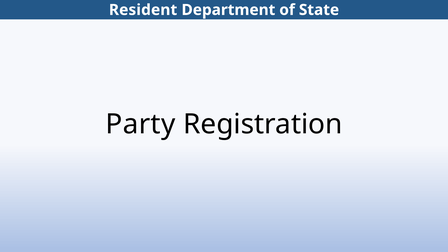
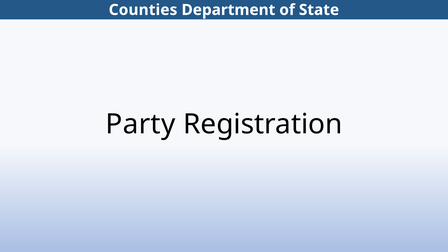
Resident: Resident -> Counties (143, 10)
